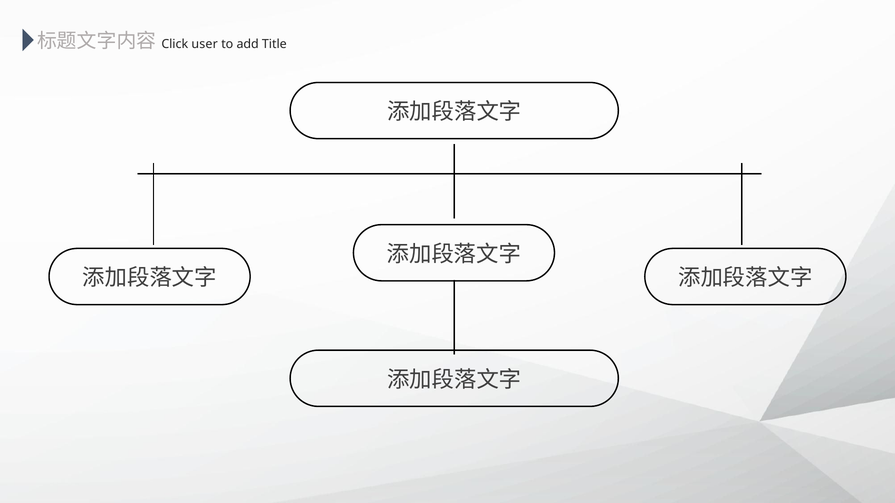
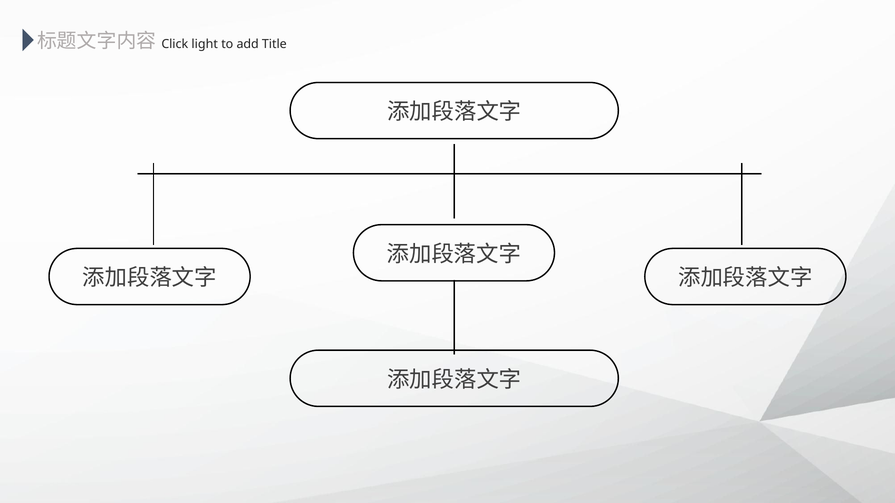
user: user -> light (205, 44)
